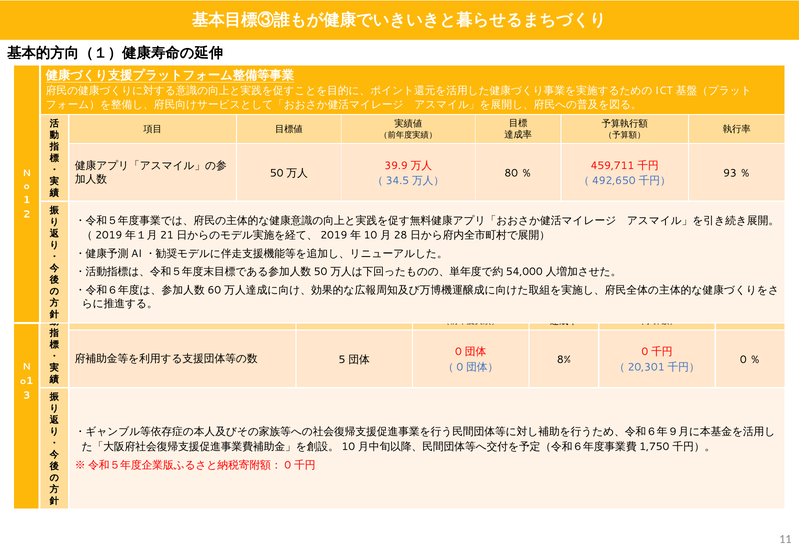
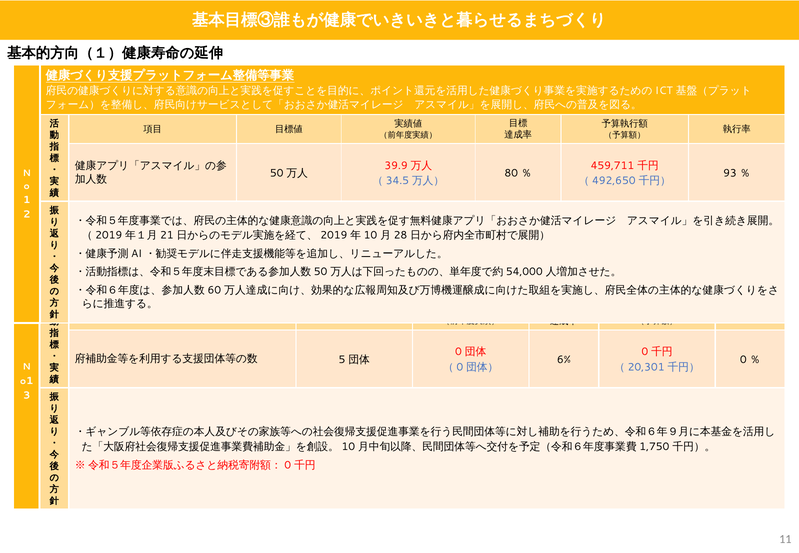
8%: 8% -> 6% (564, 360)
